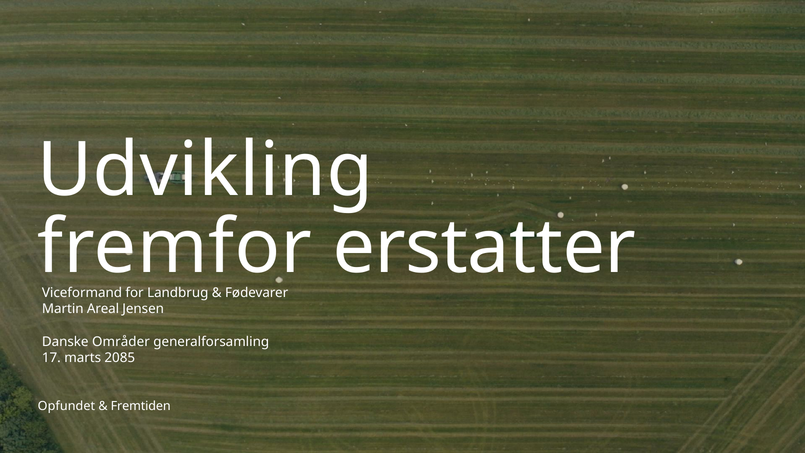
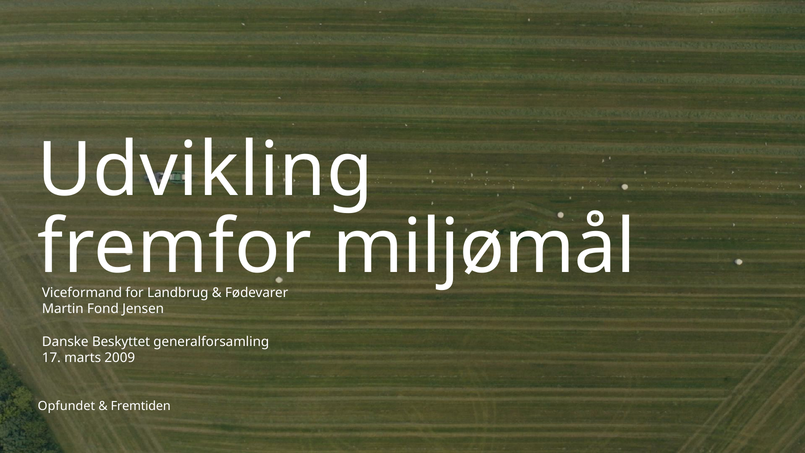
erstatter: erstatter -> miljømål (484, 247)
Areal: Areal -> Fond (103, 309)
Områder: Områder -> Beskyttet (121, 342)
2085: 2085 -> 2009 (120, 358)
